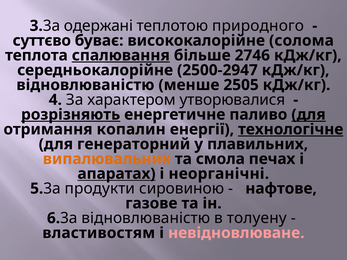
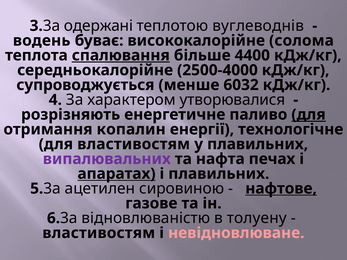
природного: природного -> вуглеводнів (258, 26)
суттєво: суттєво -> водень (42, 41)
2746: 2746 -> 4400 (252, 55)
2500-2947: 2500-2947 -> 2500-4000 (217, 70)
відновлюваністю: відновлюваністю -> супроводжується (85, 85)
2505: 2505 -> 6032 (241, 85)
розрізняють underline: present -> none (71, 115)
технологічне underline: present -> none (291, 129)
для генераторний: генераторний -> властивостям (134, 144)
випалювальних colour: orange -> purple (107, 159)
смола: смола -> нафта (220, 159)
і неорганічні: неорганічні -> плавильних (219, 174)
продукти: продукти -> ацетилен (100, 189)
нафтове underline: none -> present (281, 189)
